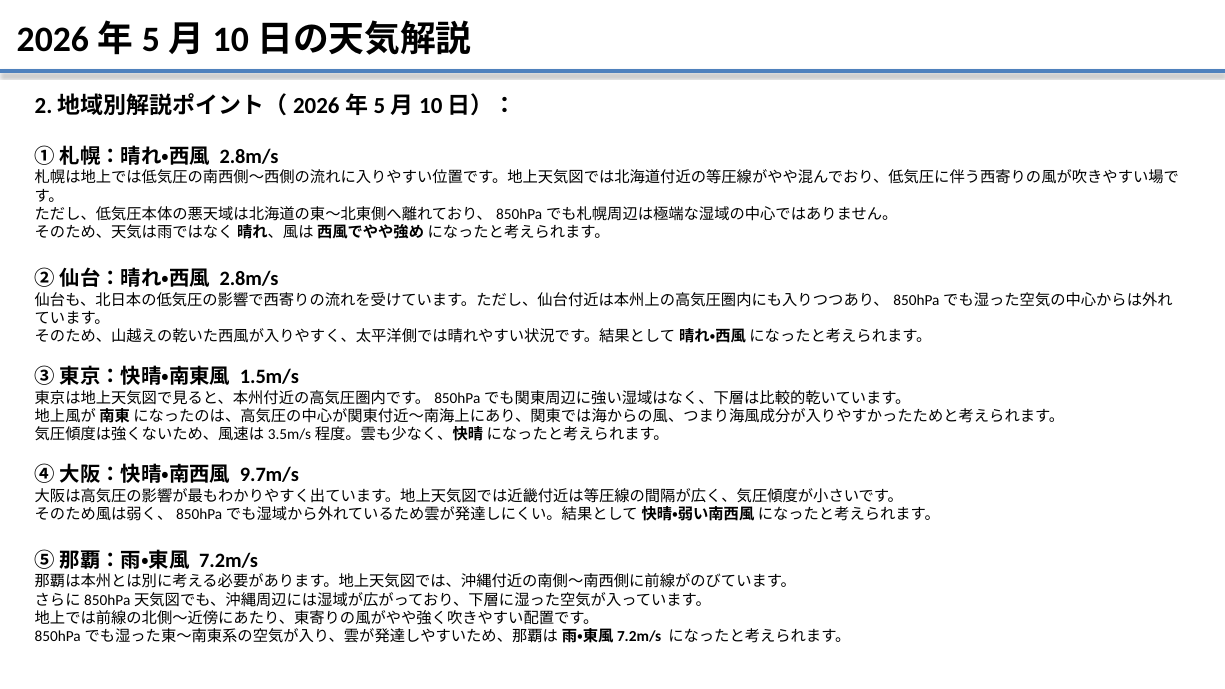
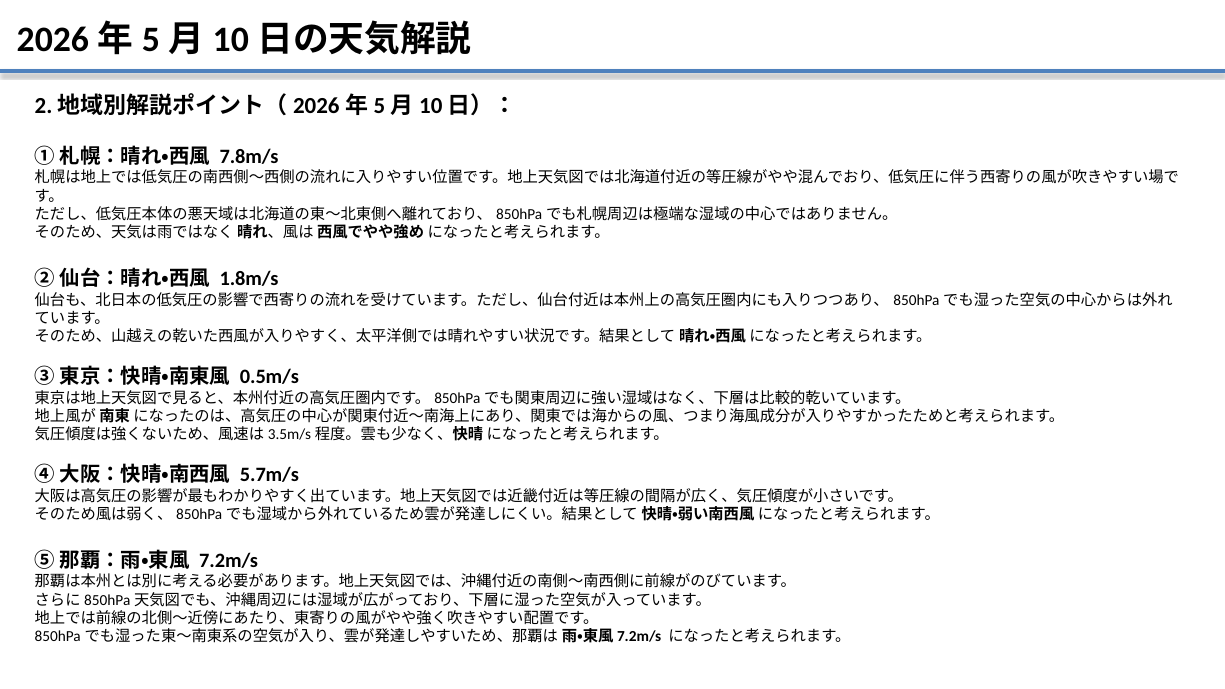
2.8m/s: 2.8m/s -> 7.8m/s (249, 157)
2.8m/s: 2.8m/s -> 1.8m/s (249, 279)
1.5m/s: 1.5m/s -> 0.5m/s (269, 377)
9.7m/s: 9.7m/s -> 5.7m/s (269, 475)
